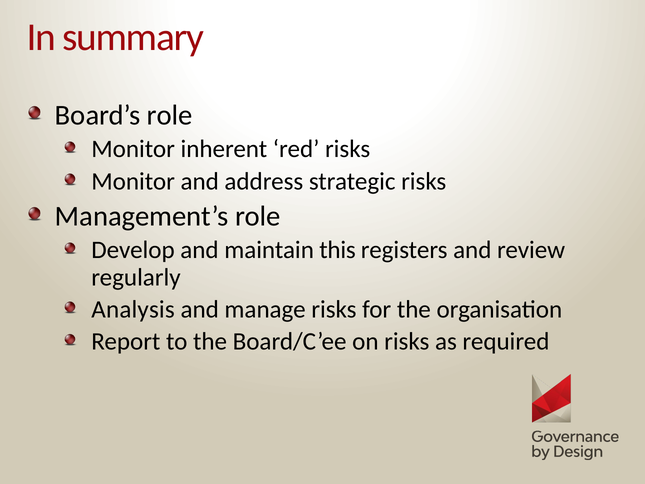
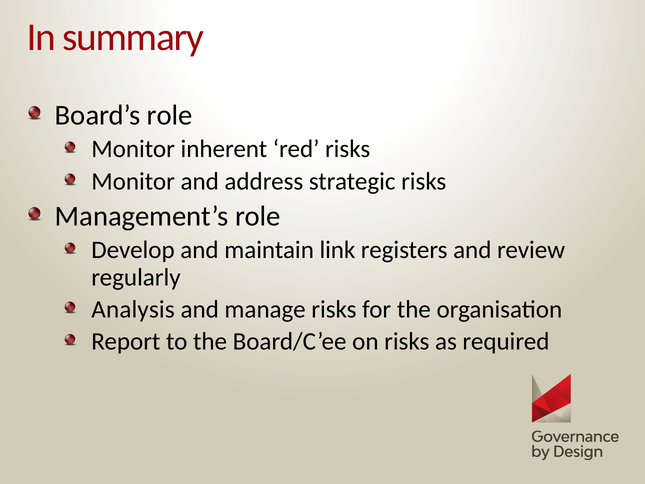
this: this -> link (337, 250)
